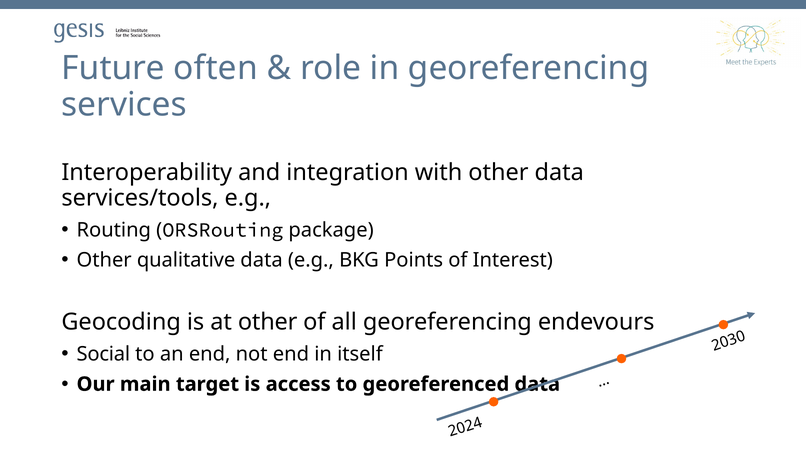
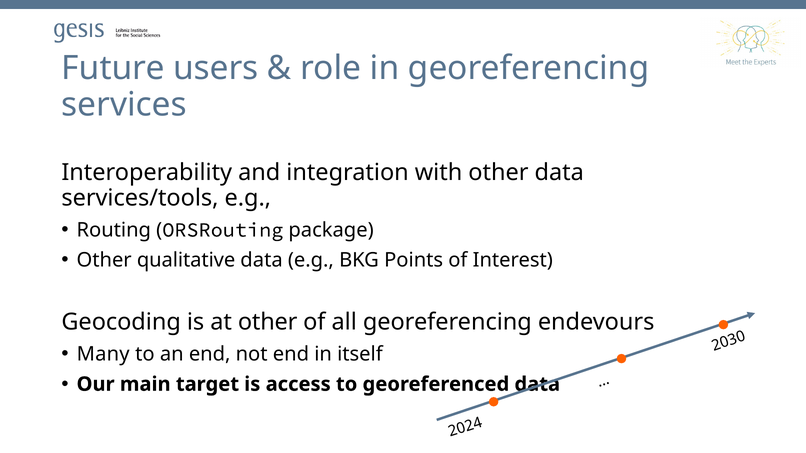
often: often -> users (216, 68)
Social: Social -> Many (103, 354)
